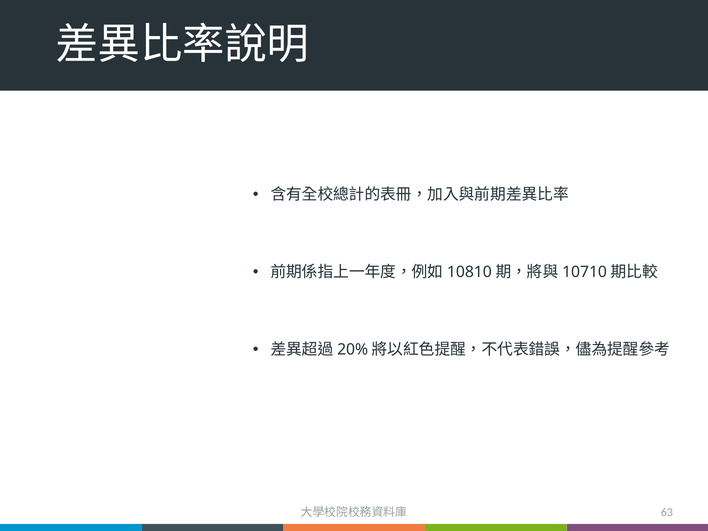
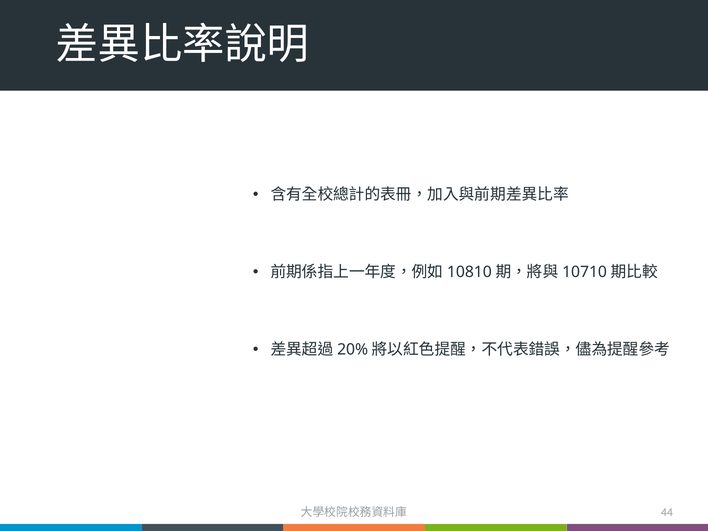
63: 63 -> 44 (667, 512)
